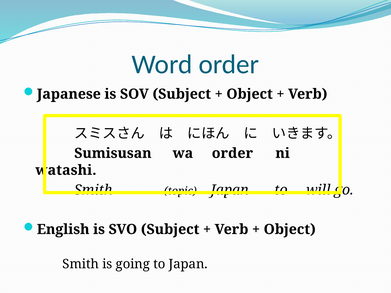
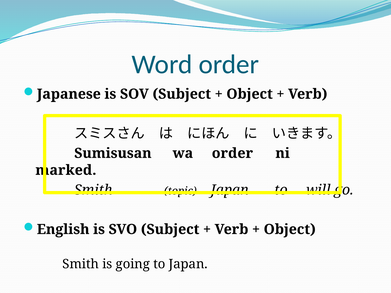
watashi: watashi -> marked (66, 170)
